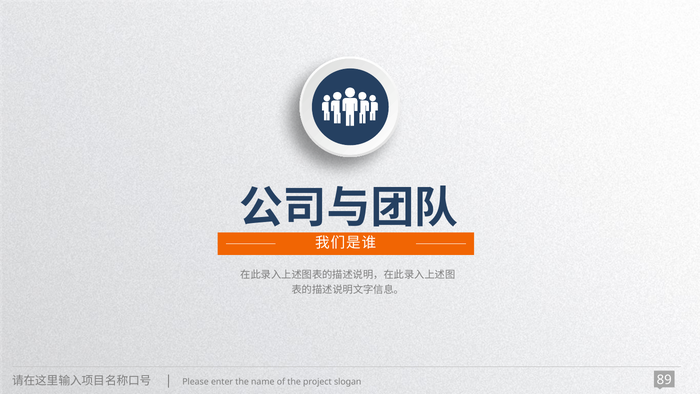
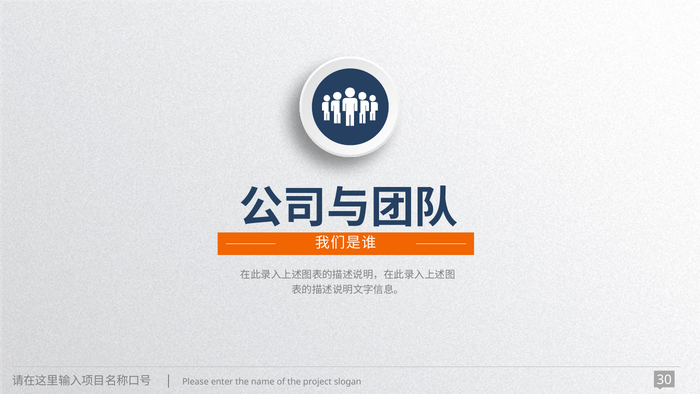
89: 89 -> 30 (664, 380)
